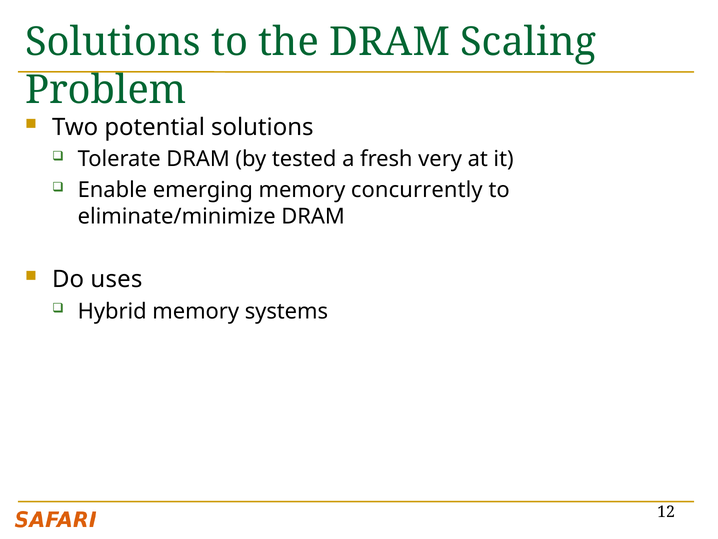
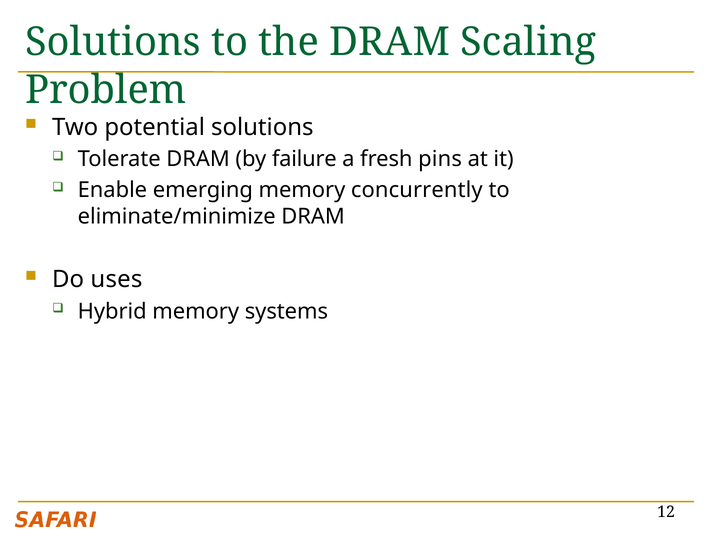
tested: tested -> failure (304, 159)
very: very -> pins (440, 159)
